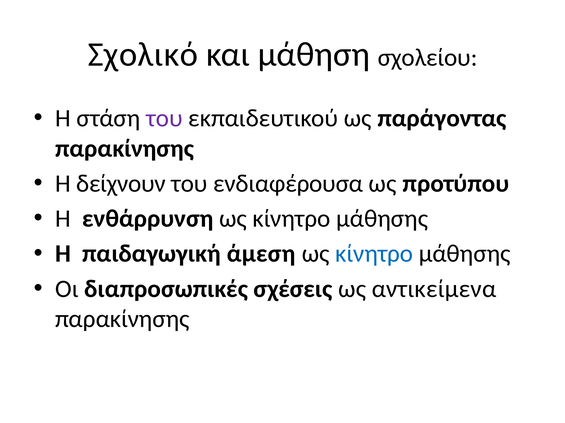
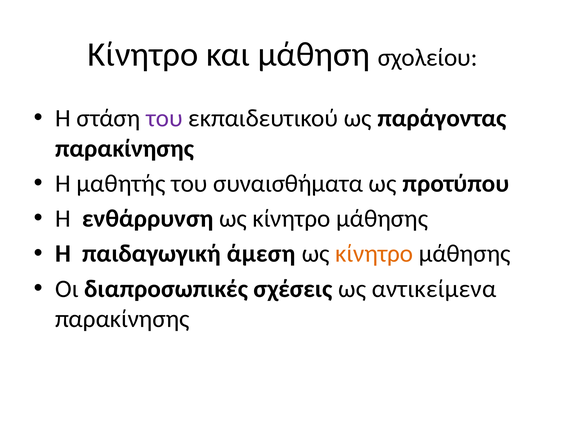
Σχολικό: Σχολικό -> Κίνητρο (143, 55)
δείχνουν: δείχνουν -> μαθητής (121, 184)
ενδιαφέρουσα: ενδιαφέρουσα -> συναισθήματα (288, 184)
κίνητρο colour: blue -> orange (374, 254)
